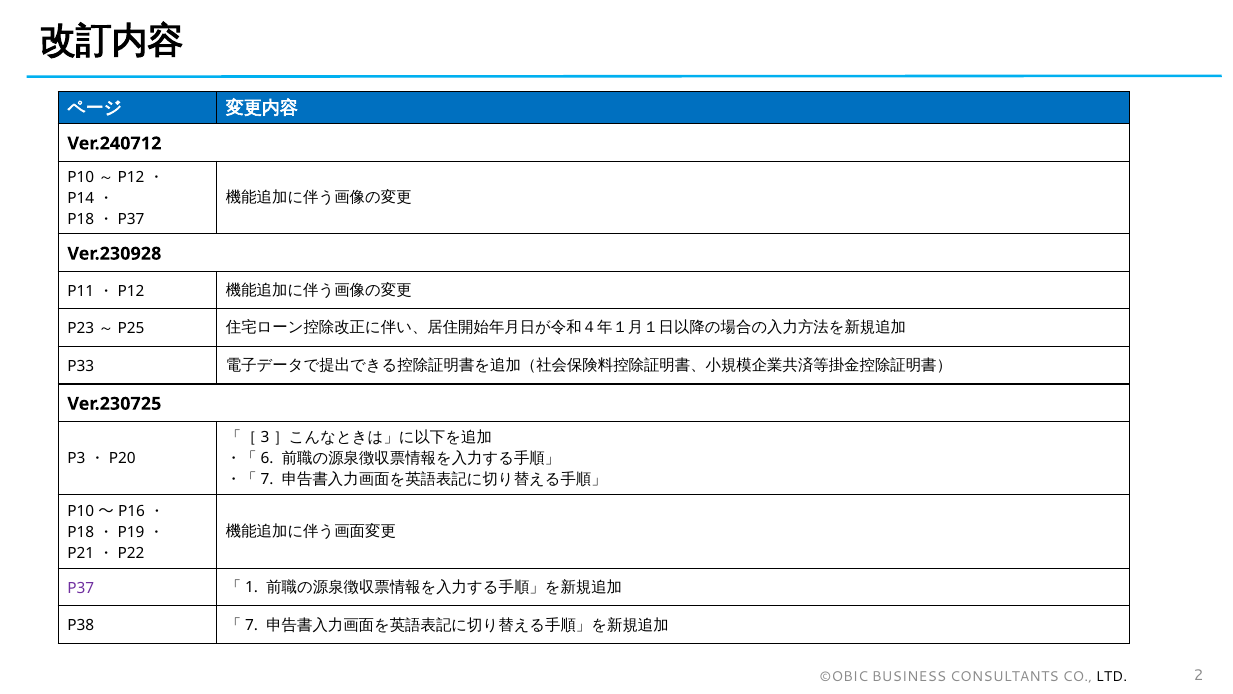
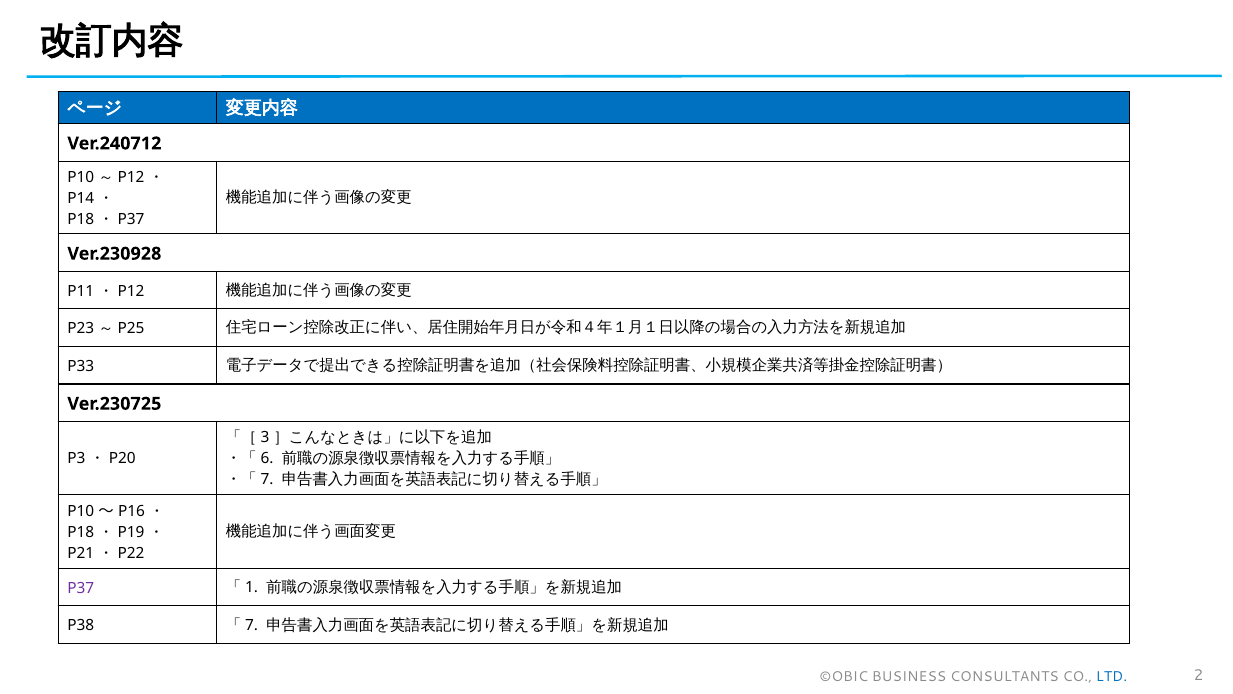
LTD colour: black -> blue (1112, 676)
